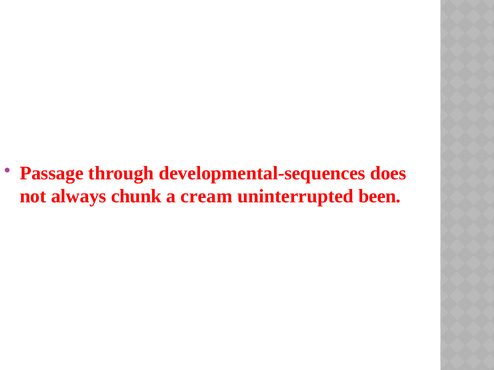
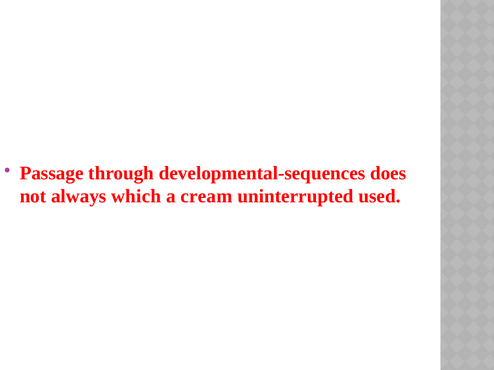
chunk: chunk -> which (136, 196)
been: been -> used (379, 196)
